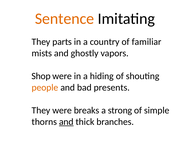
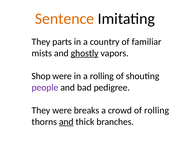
ghostly underline: none -> present (85, 53)
a hiding: hiding -> rolling (102, 76)
people colour: orange -> purple (45, 87)
presents: presents -> pedigree (112, 87)
strong: strong -> crowd (120, 110)
of simple: simple -> rolling (157, 110)
